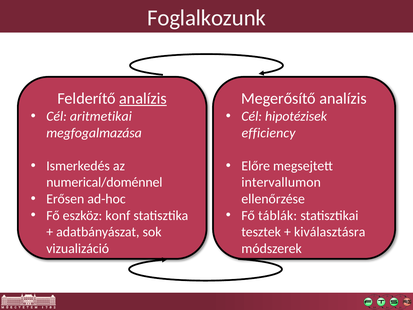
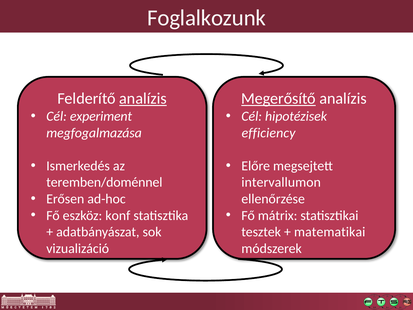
Megerősítő underline: none -> present (279, 98)
aritmetikai: aritmetikai -> experiment (101, 116)
numerical/doménnel: numerical/doménnel -> teremben/doménnel (104, 182)
táblák: táblák -> mátrix (278, 215)
kiválasztásra: kiválasztásra -> matematikai (330, 232)
